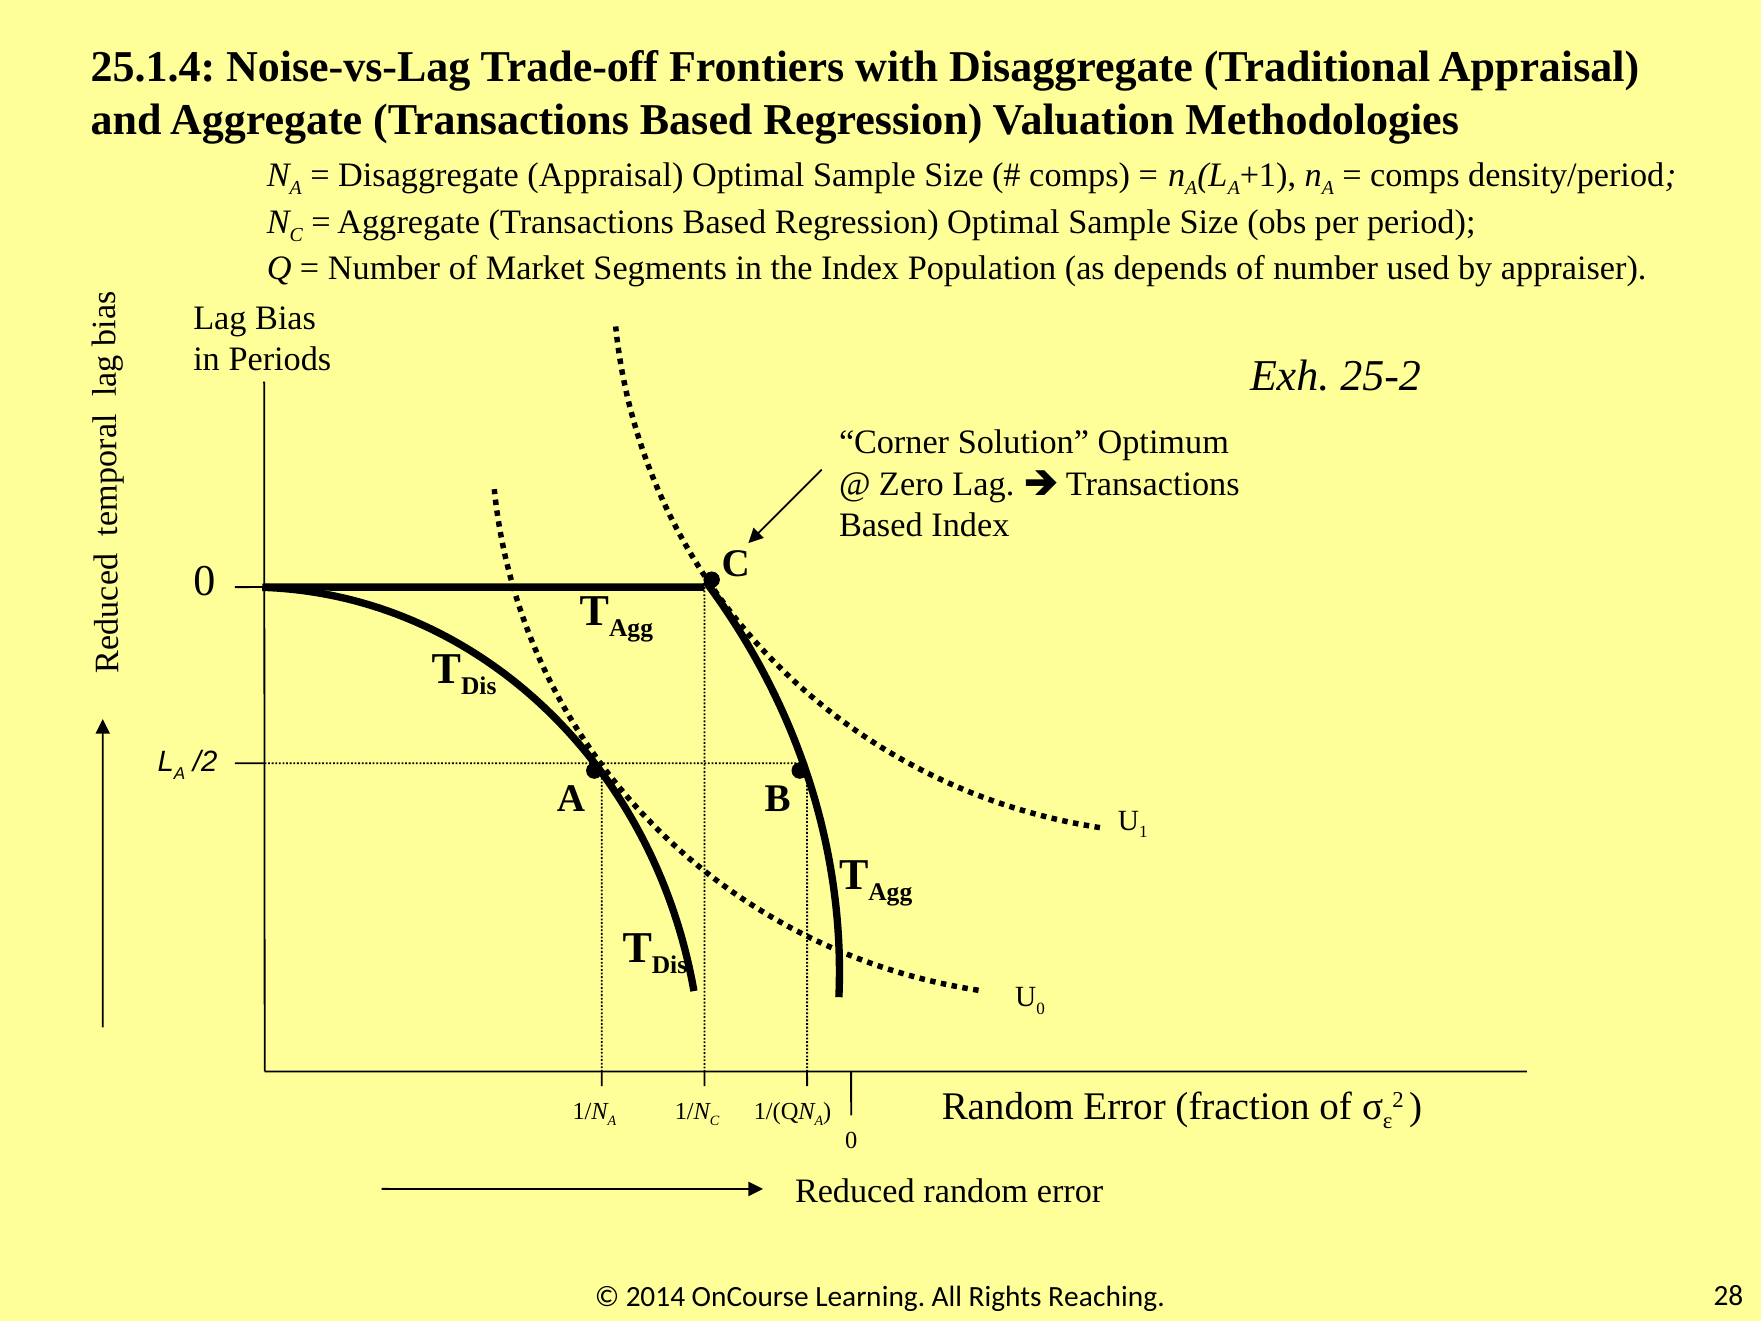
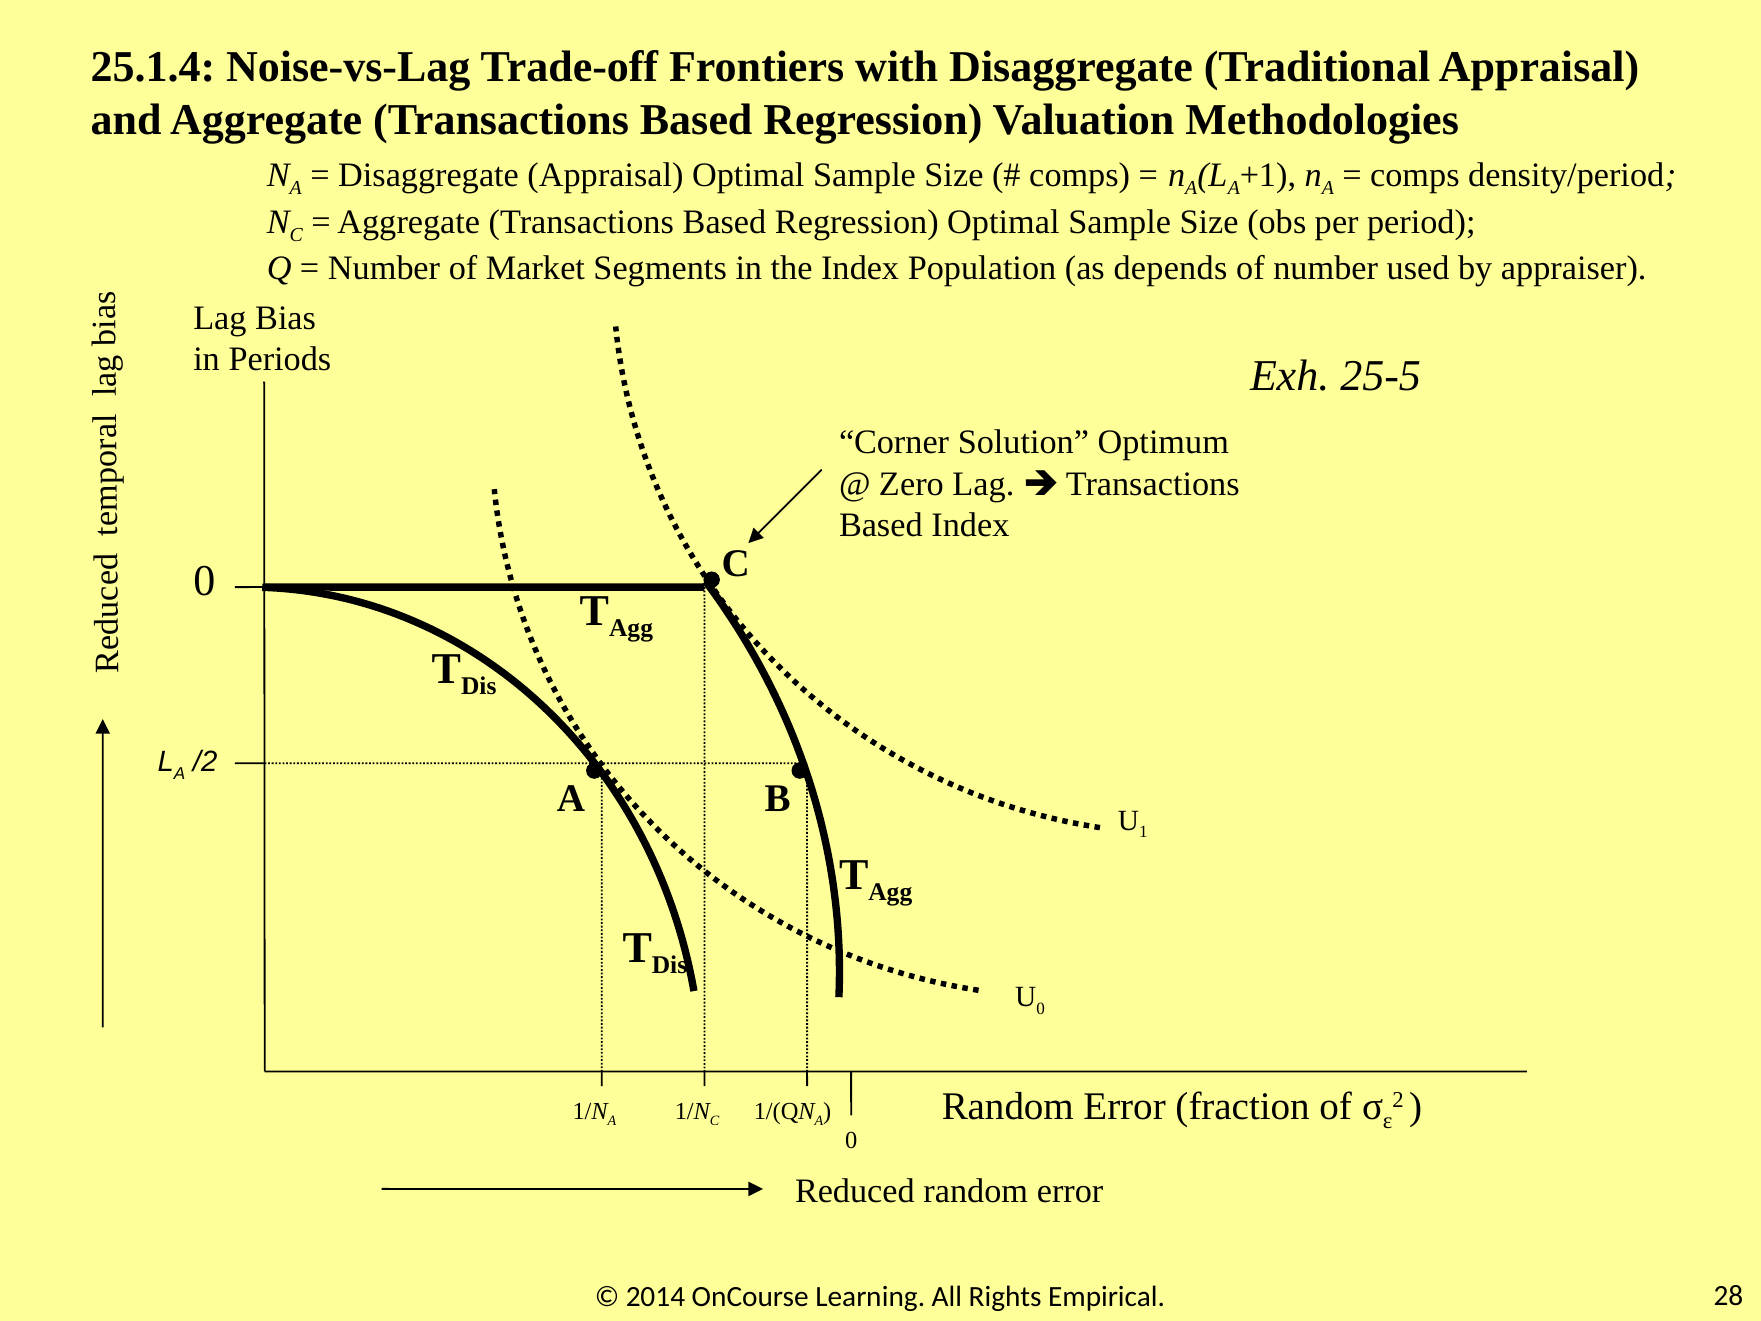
25-2: 25-2 -> 25-5 (1381, 376)
Reaching: Reaching -> Empirical (1107, 1296)
